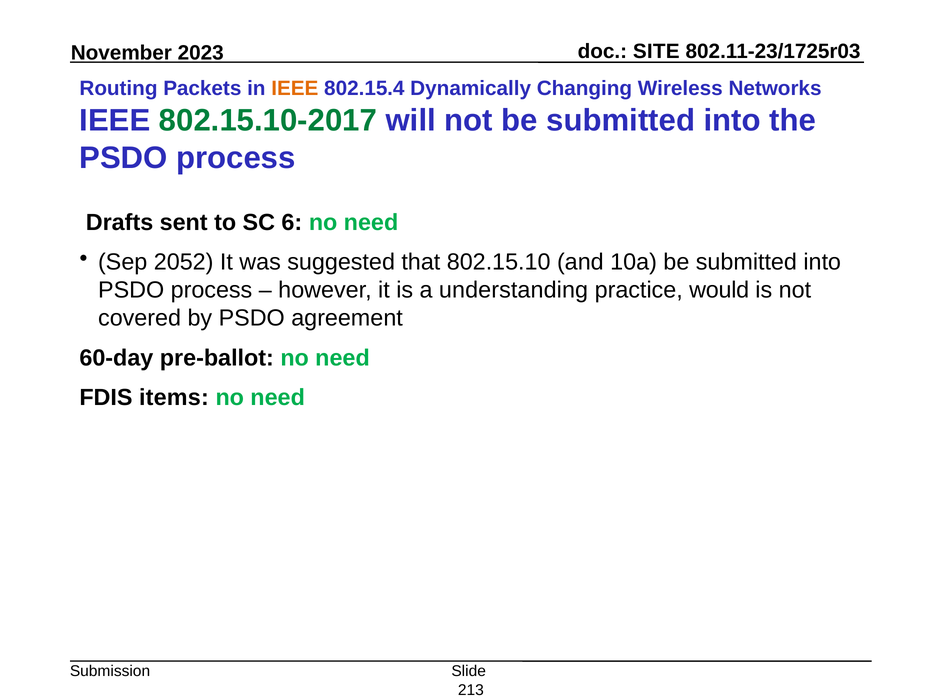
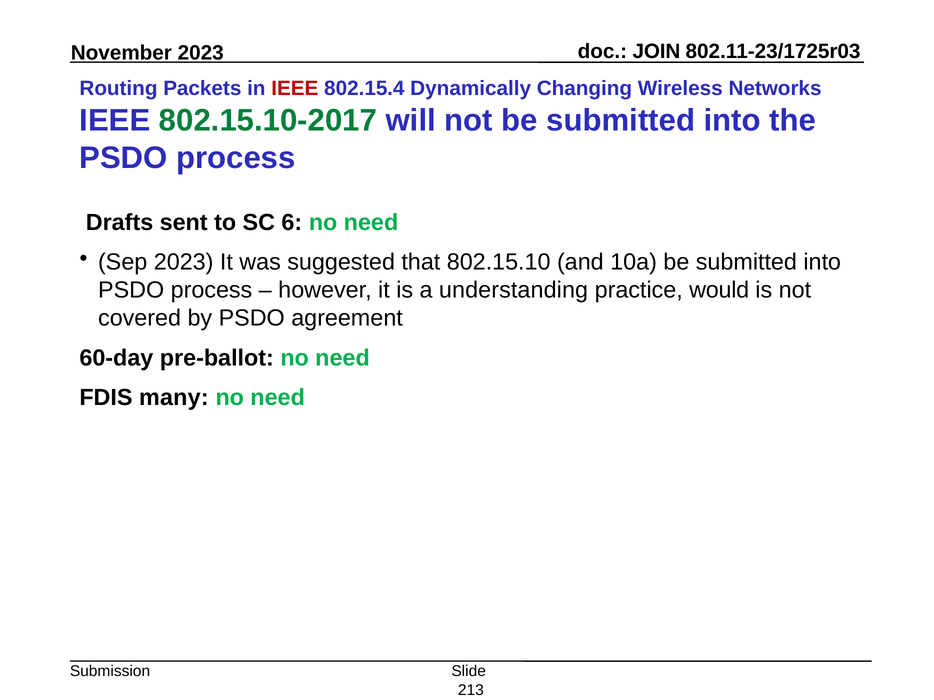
SITE: SITE -> JOIN (656, 51)
IEEE colour: orange -> red (295, 89)
Sep 2052: 2052 -> 2023 (184, 262)
items: items -> many (174, 398)
